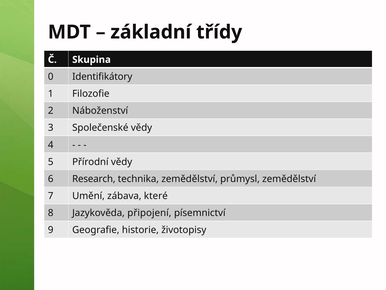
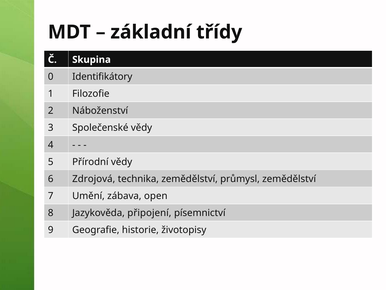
Research: Research -> Zdrojová (94, 179)
které: které -> open (156, 196)
